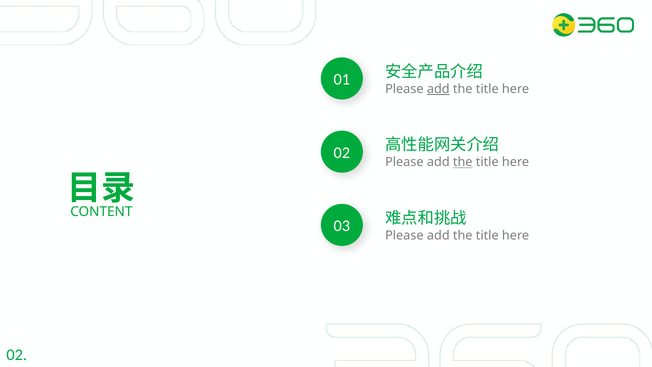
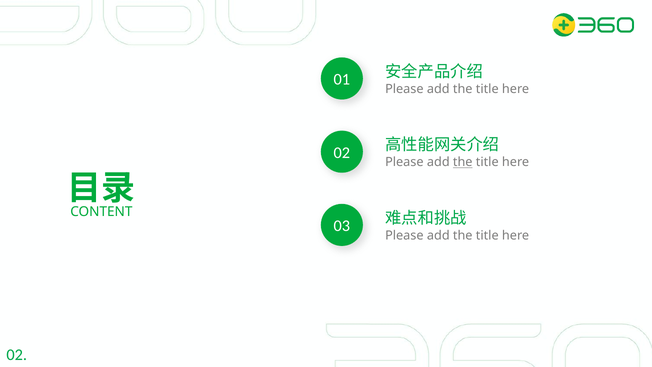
add underline: present -> none (438, 89)
